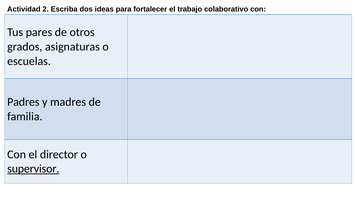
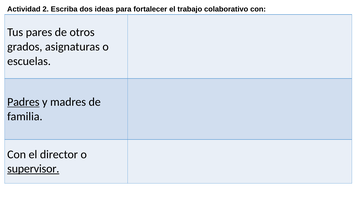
Padres underline: none -> present (23, 102)
